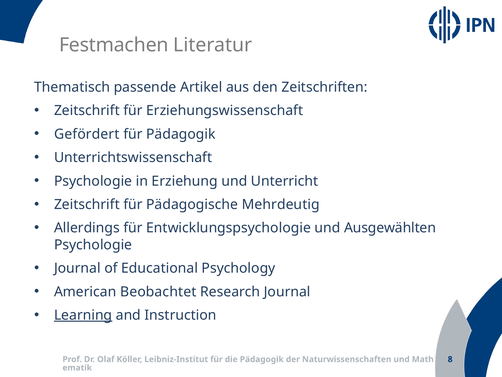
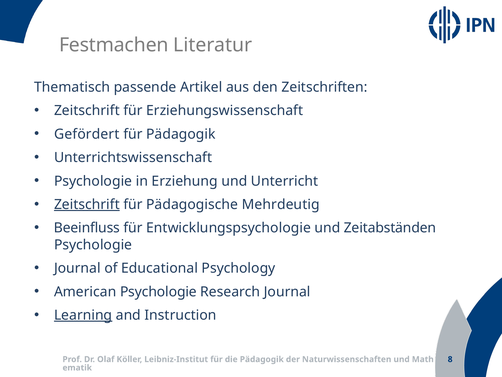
Zeitschrift underline: none -> present (87, 204)
Allerdings: Allerdings -> Beeinfluss (87, 228)
Ausgewählten: Ausgewählten -> Zeitabständen (390, 228)
American Beobachtet: Beobachtet -> Psychologie (158, 291)
